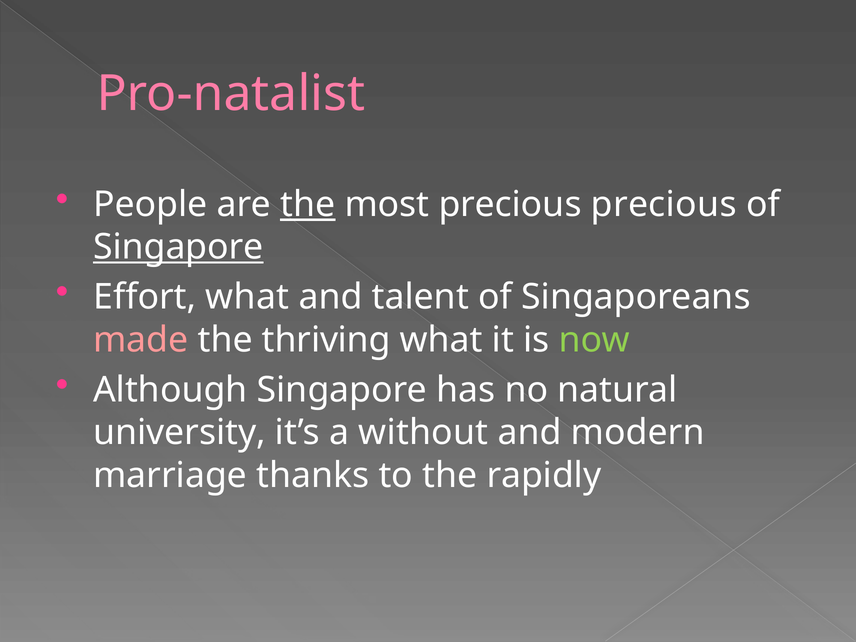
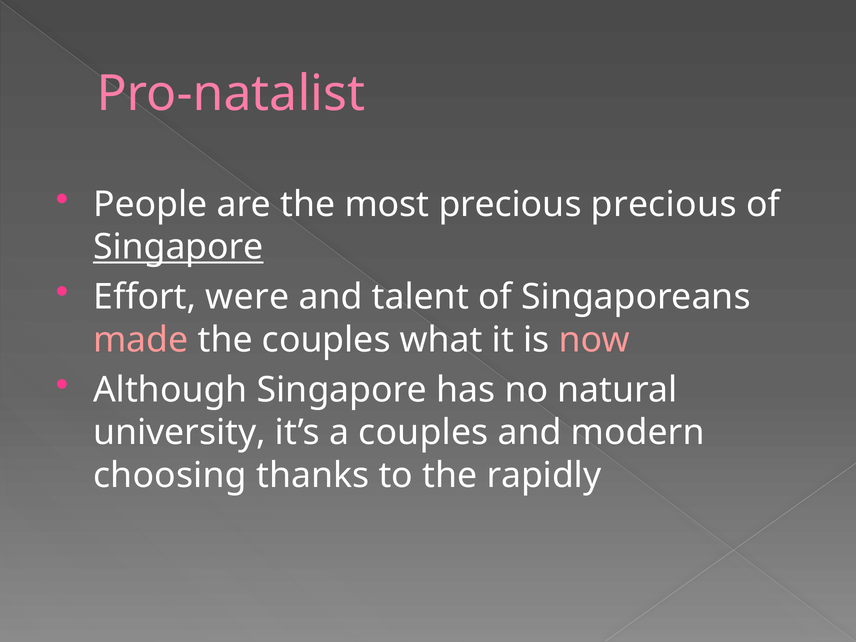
the underline: present -> none (308, 204)
Effort what: what -> were (247, 297)
the thriving: thriving -> couples (326, 340)
now colour: light green -> pink (594, 340)
a without: without -> couples (423, 433)
marriage: marriage -> choosing (170, 475)
